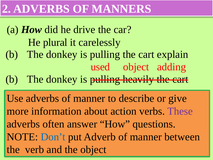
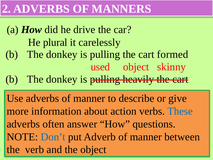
explain: explain -> formed (173, 54)
adding: adding -> skinny (171, 67)
These colour: purple -> blue (180, 111)
